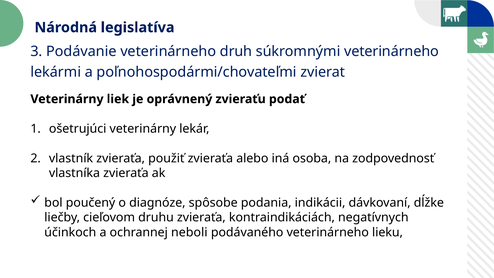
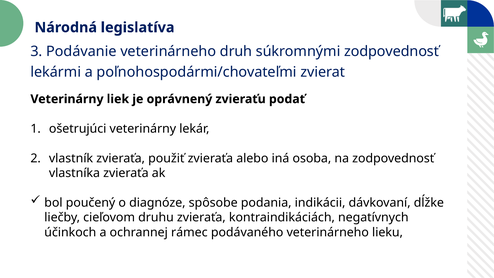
súkromnými veterinárneho: veterinárneho -> zodpovednosť (392, 51)
neboli: neboli -> rámec (189, 233)
